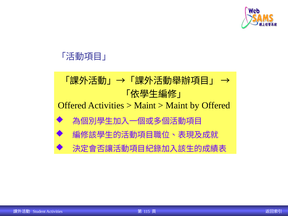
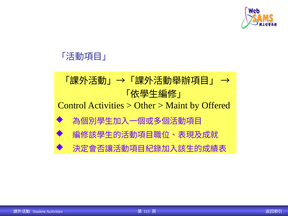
Offered: Offered -> Control (72, 105)
Maint: Maint -> Other (145, 105)
